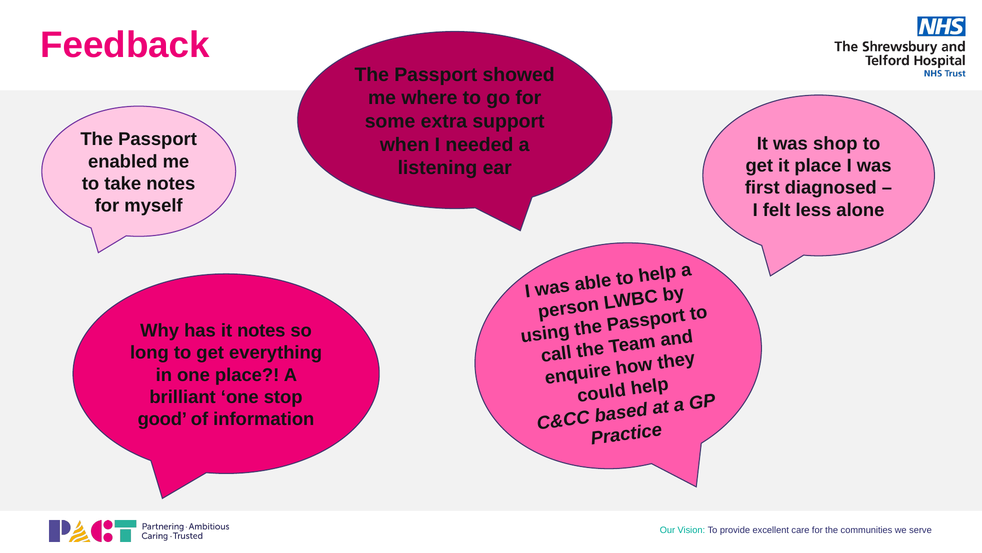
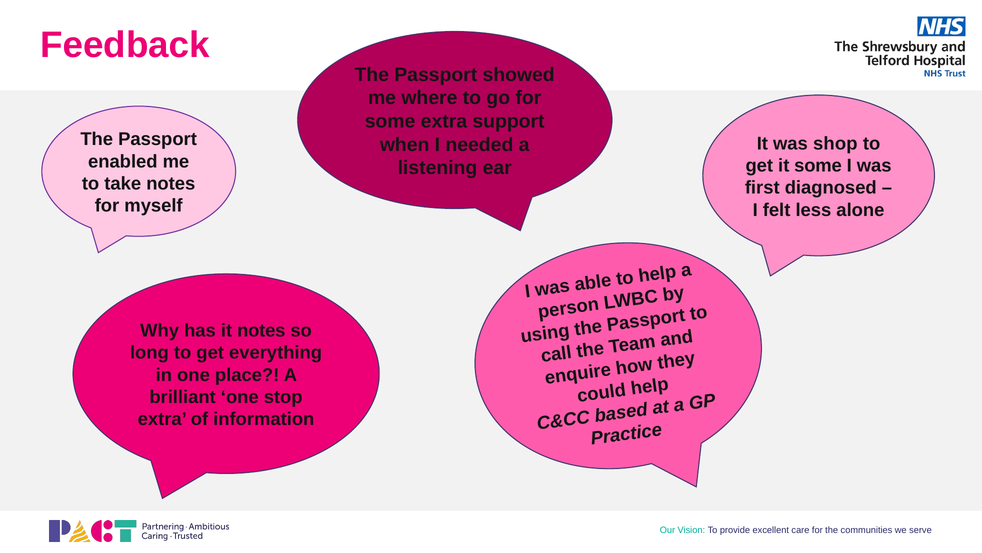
it place: place -> some (818, 165)
good: good -> extra (162, 419)
